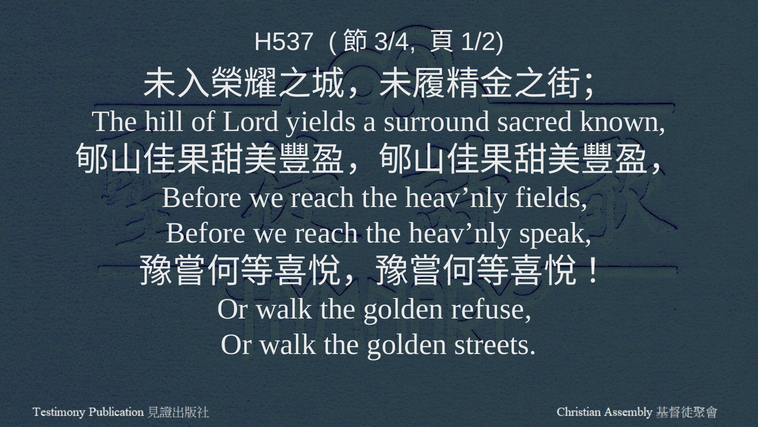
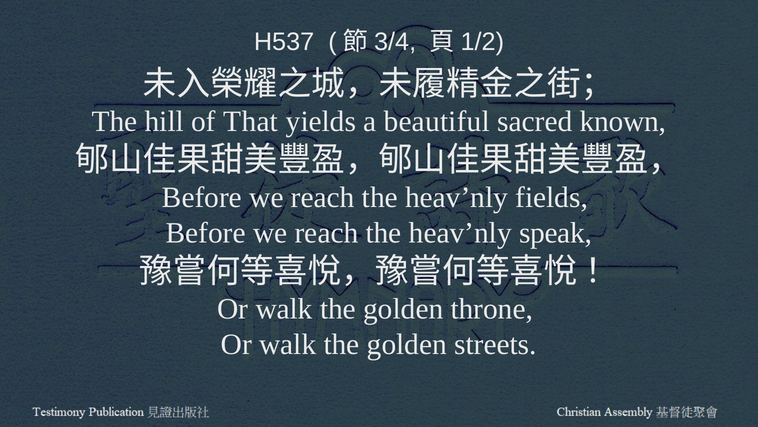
Lord: Lord -> That (251, 122)
surround: surround -> beautiful (437, 122)
refuse: refuse -> throne (492, 309)
